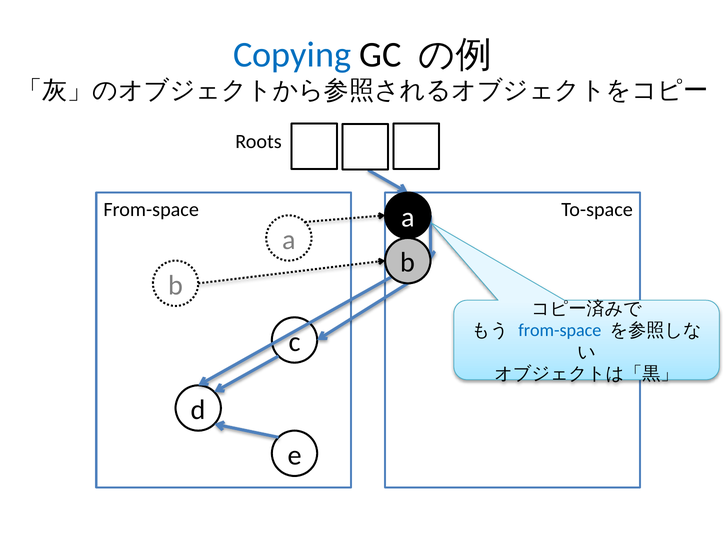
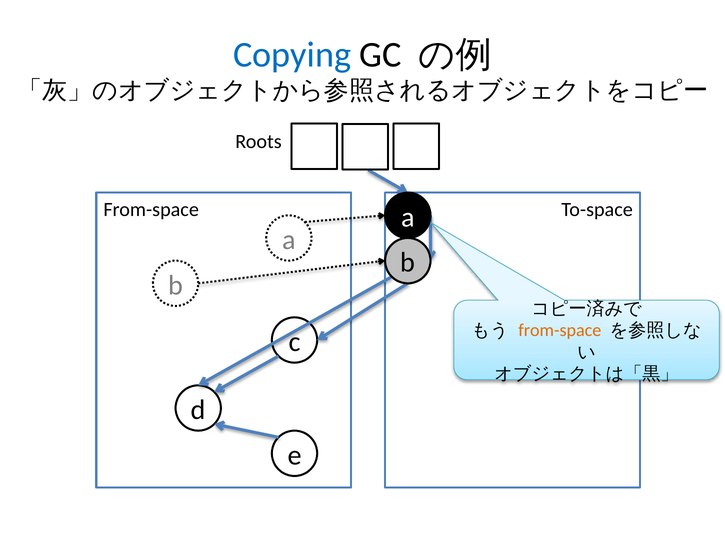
from-space colour: blue -> orange (560, 330)
